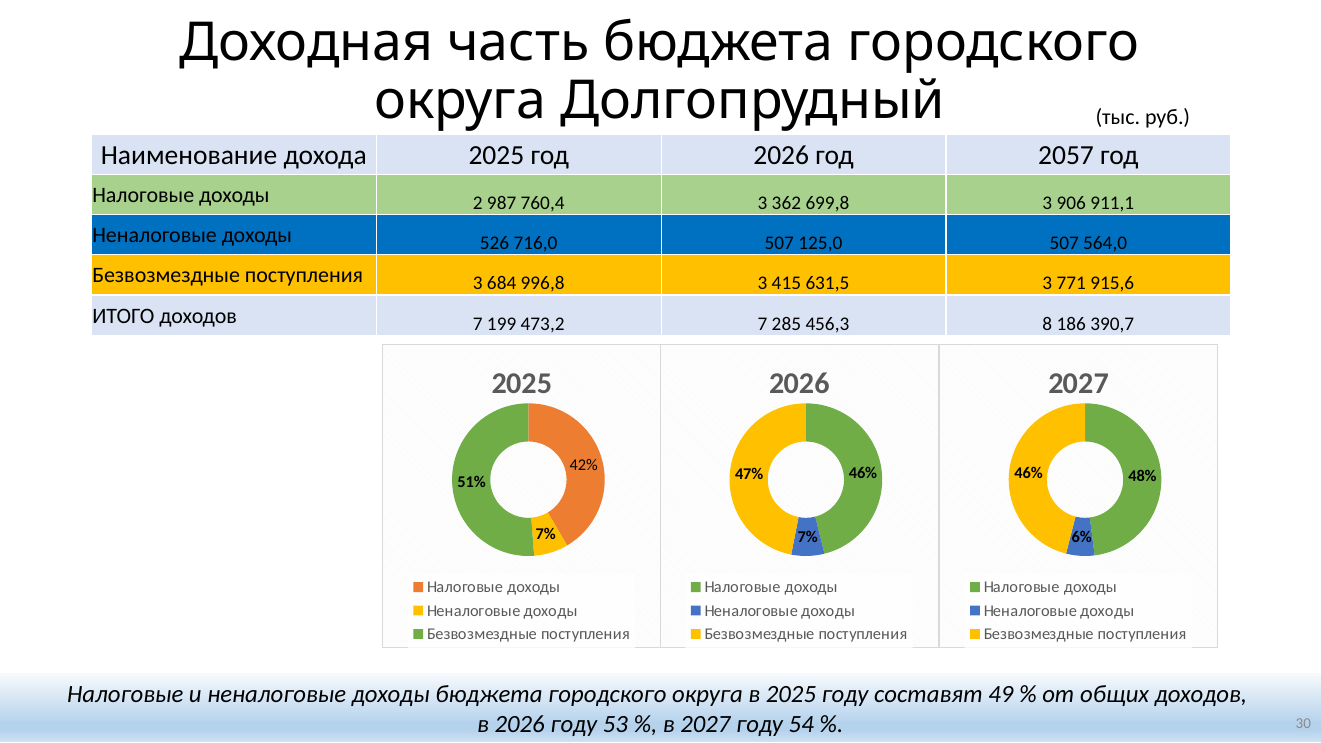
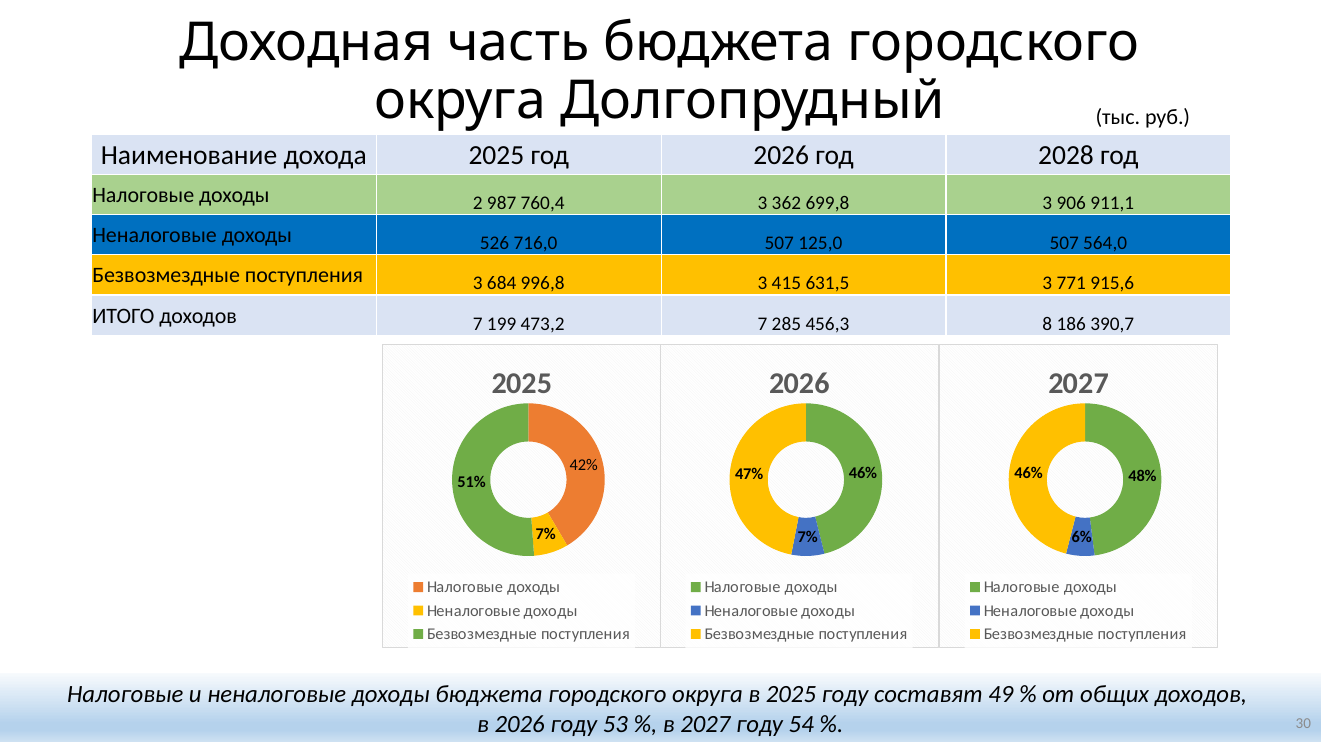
2057: 2057 -> 2028 (1066, 155)
